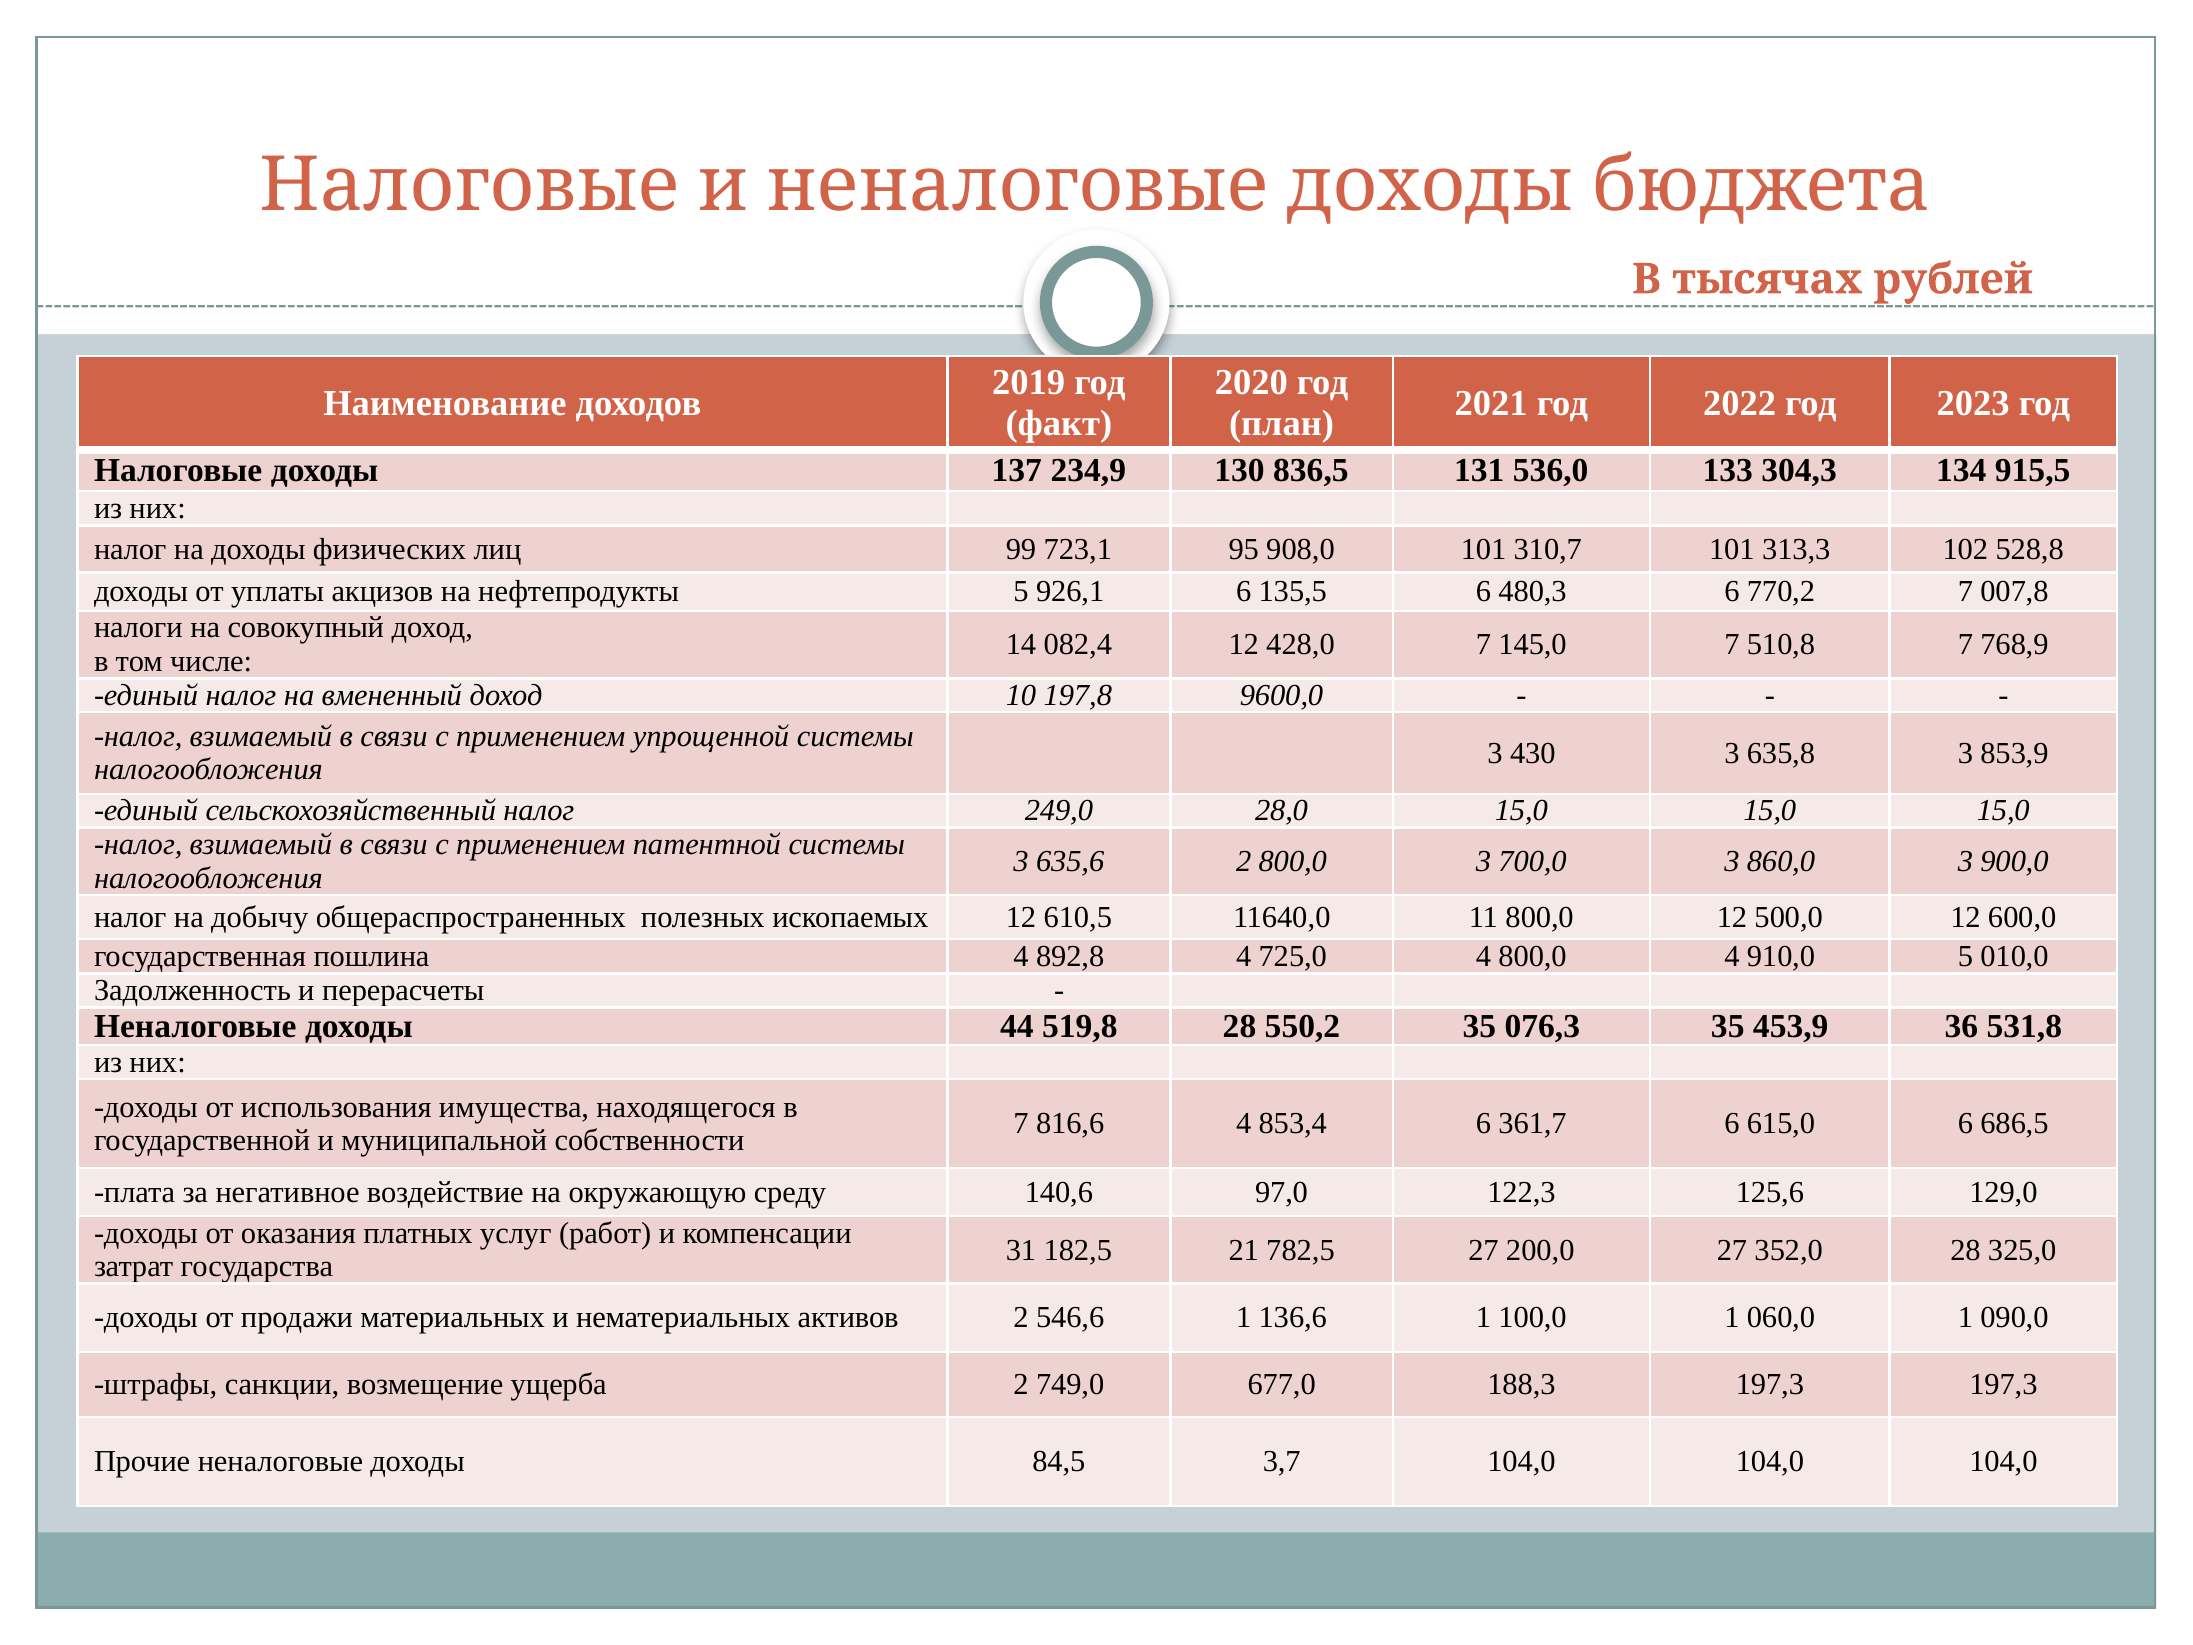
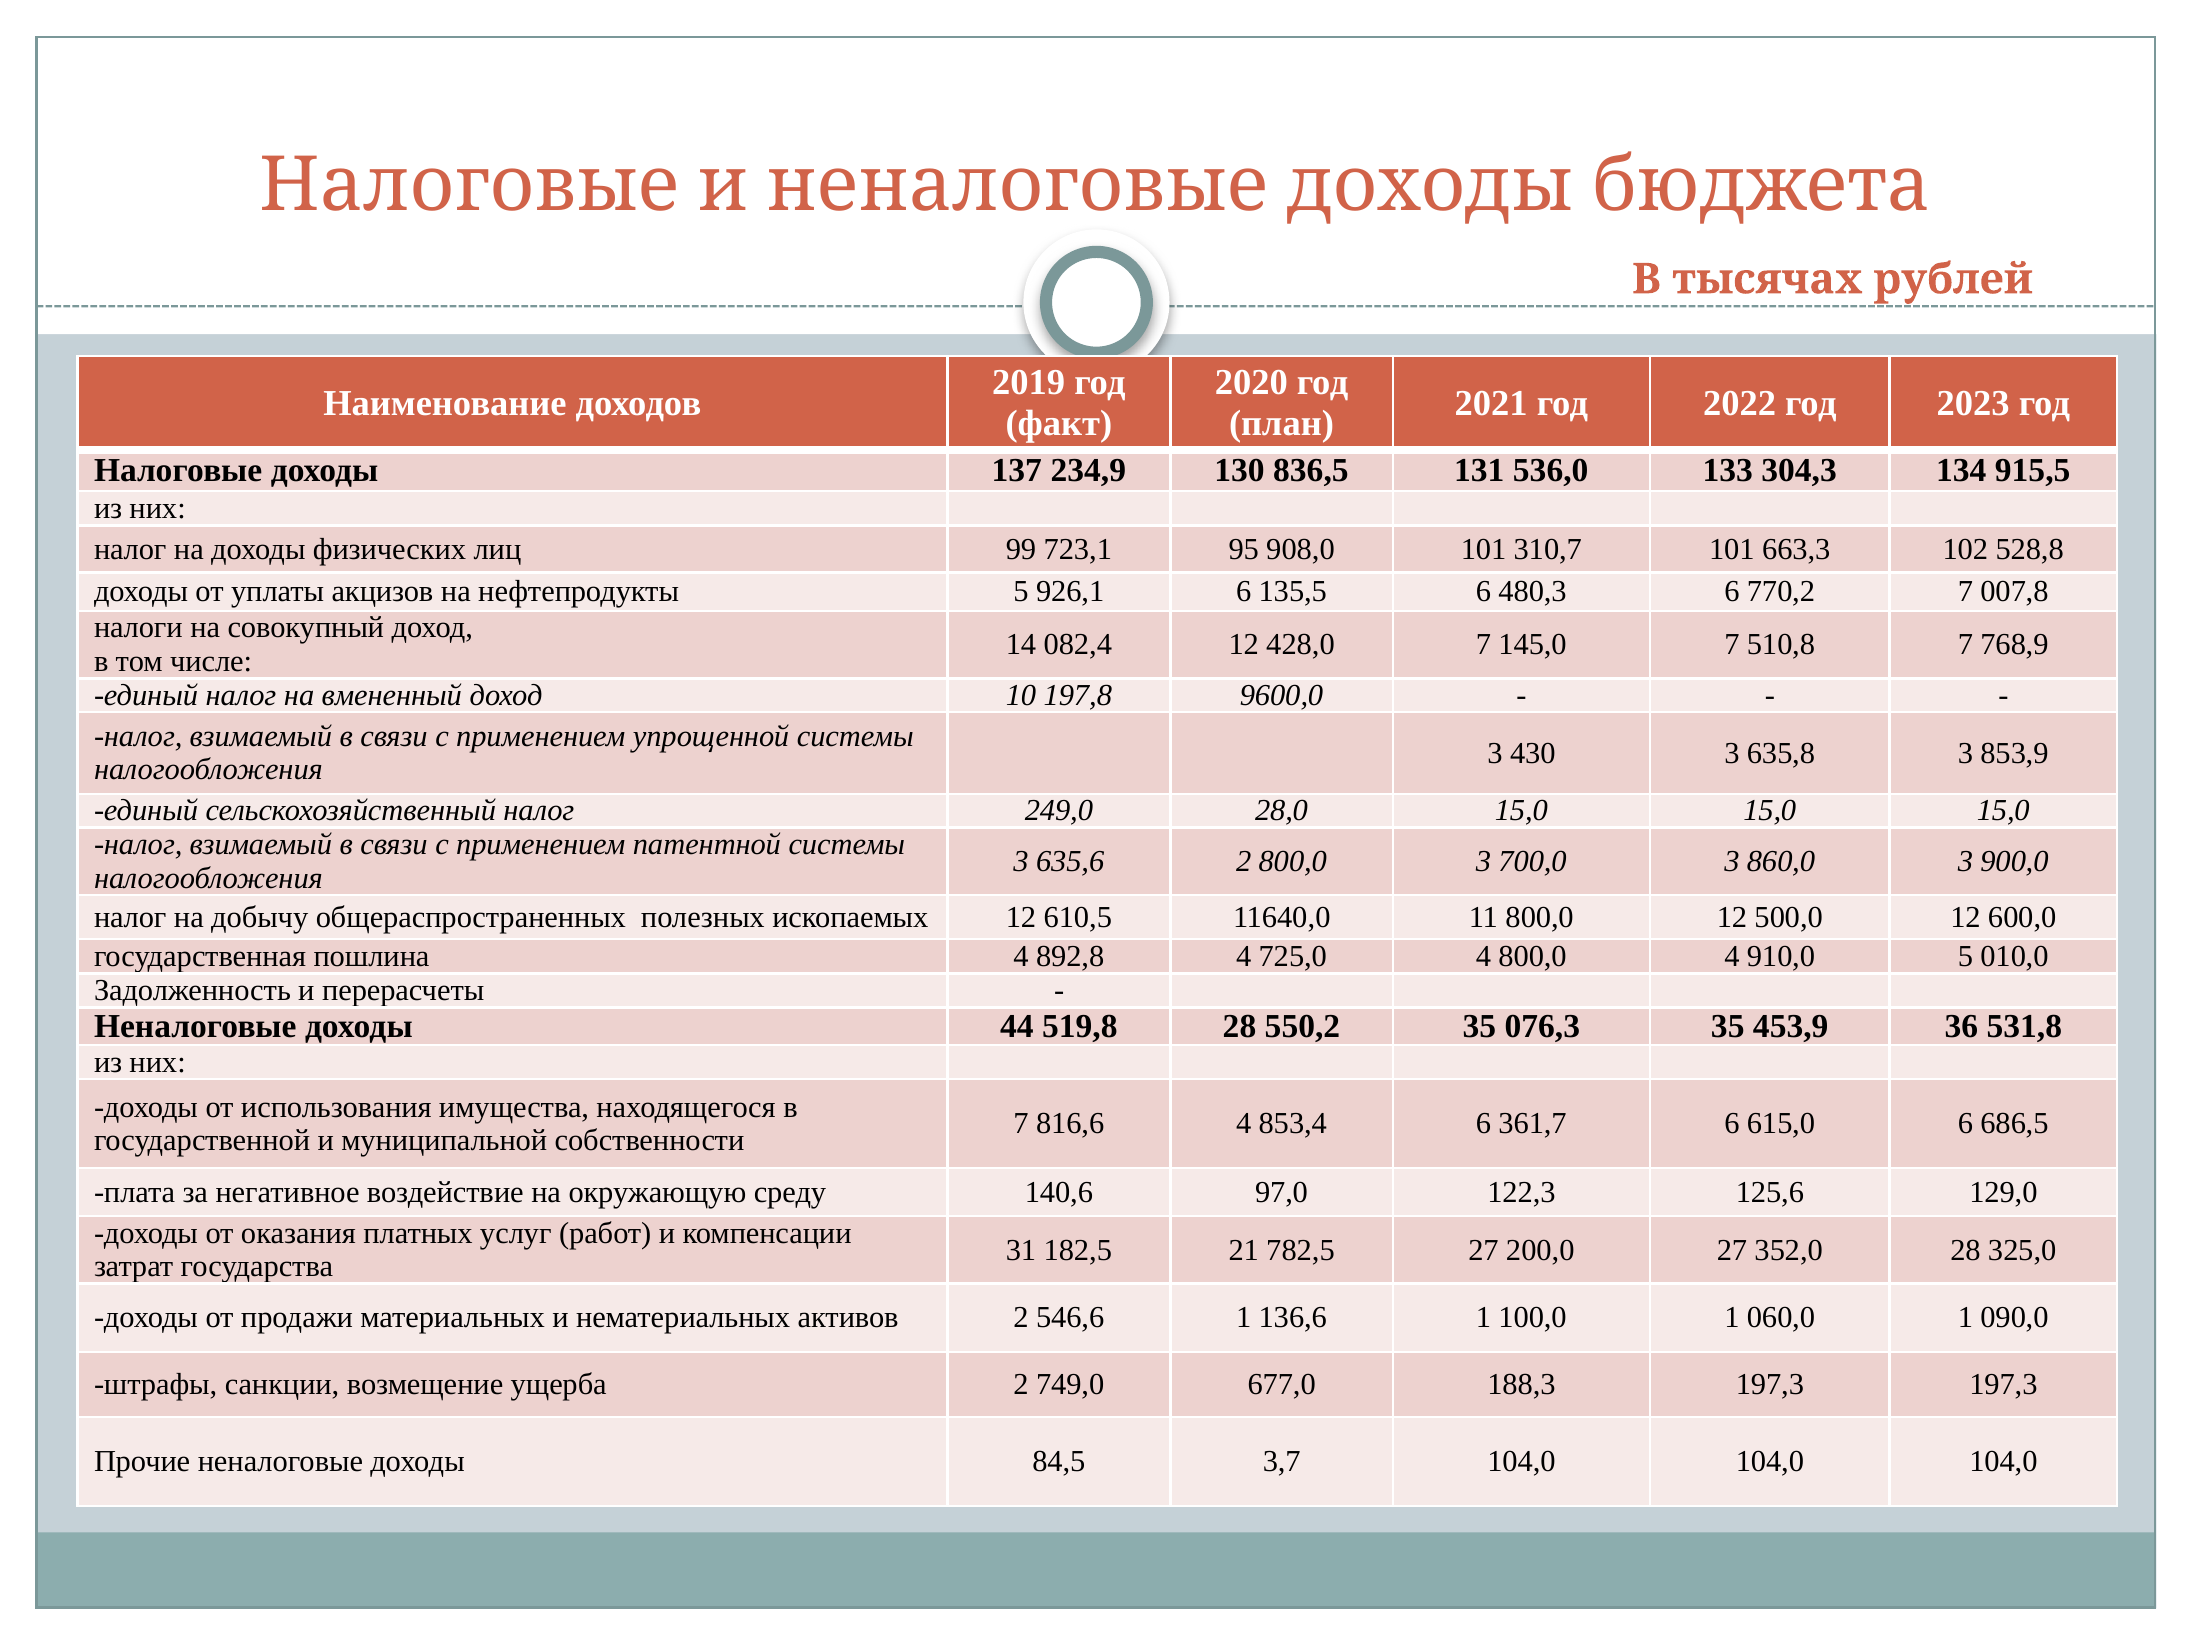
313,3: 313,3 -> 663,3 (1796, 549)
